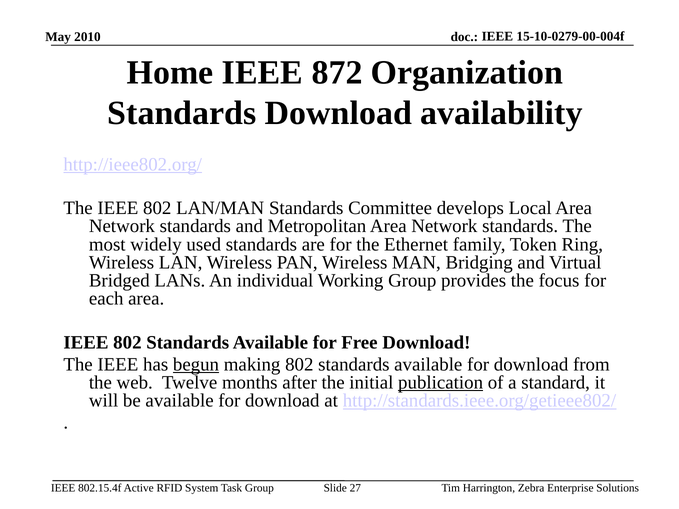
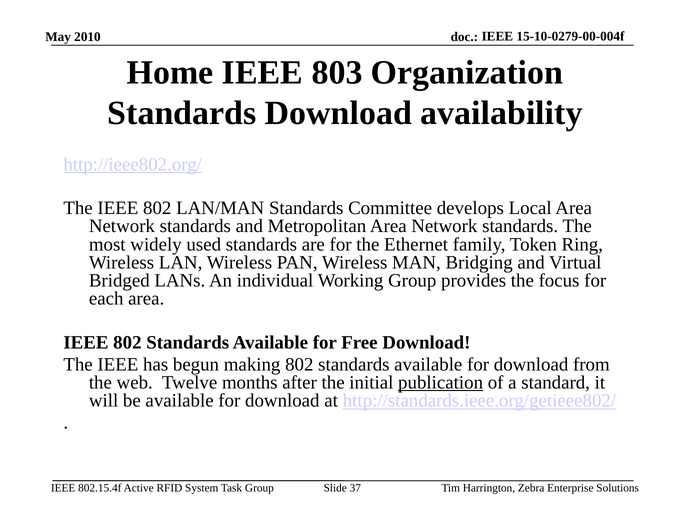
872: 872 -> 803 (337, 73)
begun underline: present -> none (196, 364)
27: 27 -> 37 (355, 488)
